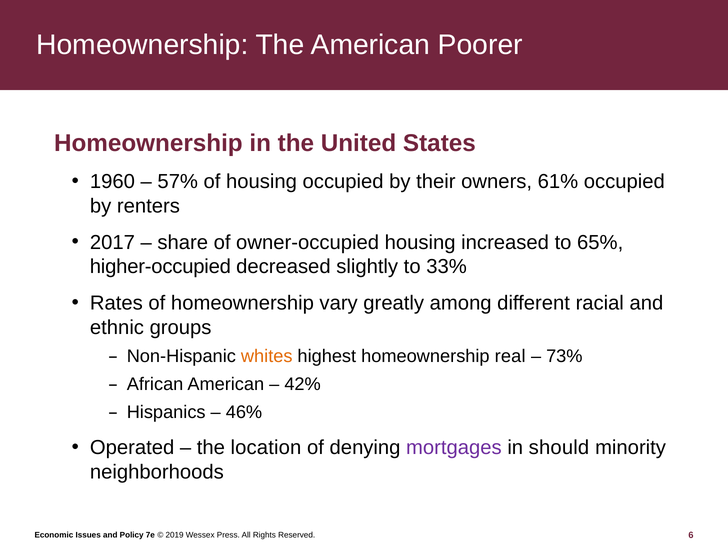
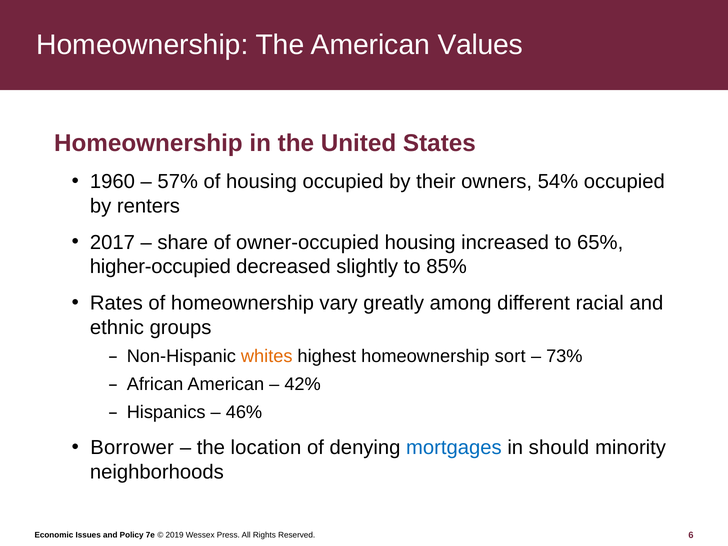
Poorer: Poorer -> Values (480, 45)
61%: 61% -> 54% (558, 182)
33%: 33% -> 85% (447, 267)
real: real -> sort (510, 356)
Operated: Operated -> Borrower (132, 448)
mortgages colour: purple -> blue (454, 448)
